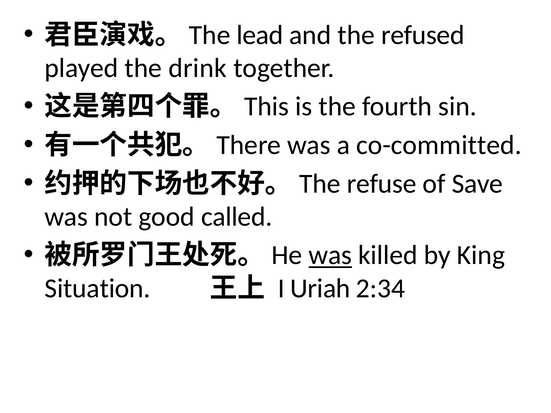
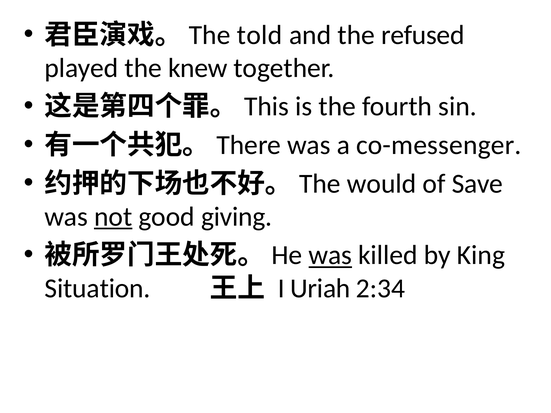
lead: lead -> told (260, 35)
drink: drink -> knew (198, 68)
co-committed: co-committed -> co-messenger (439, 145)
refuse: refuse -> would (382, 184)
not underline: none -> present (113, 217)
called: called -> giving (237, 217)
